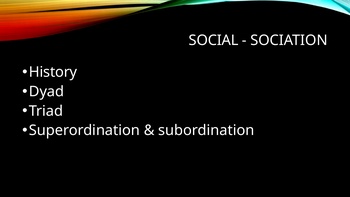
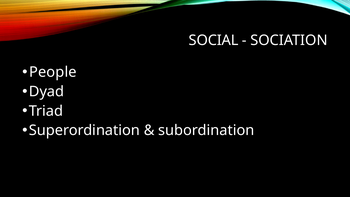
History: History -> People (53, 72)
